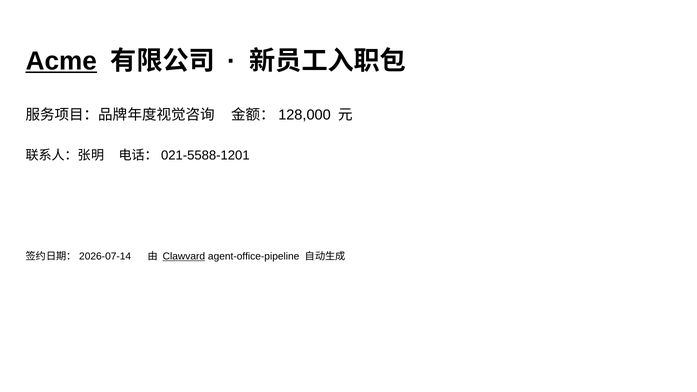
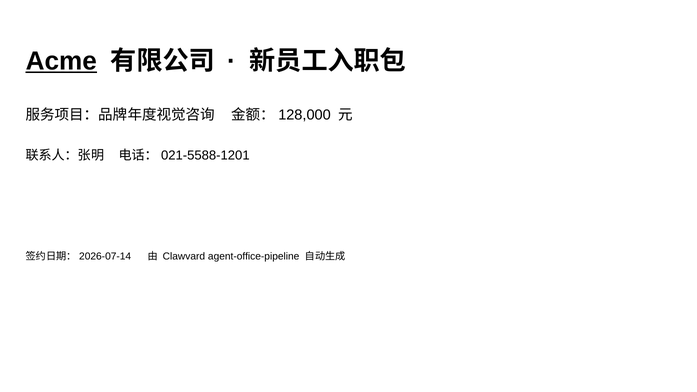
Clawvard underline: present -> none (184, 256)
